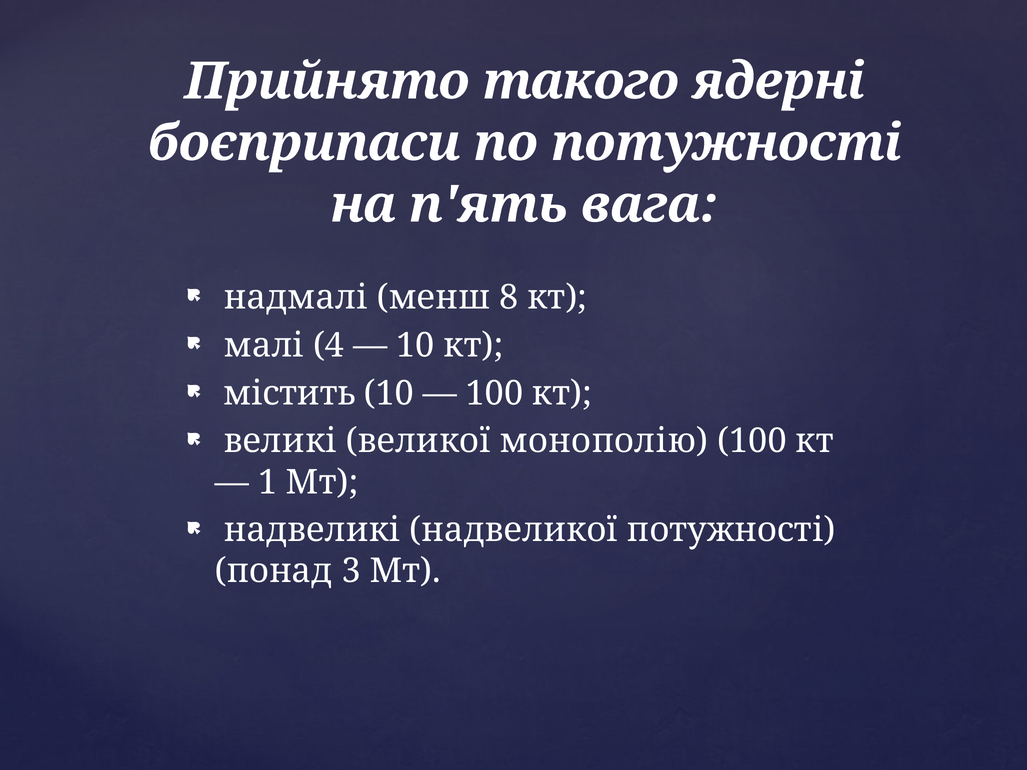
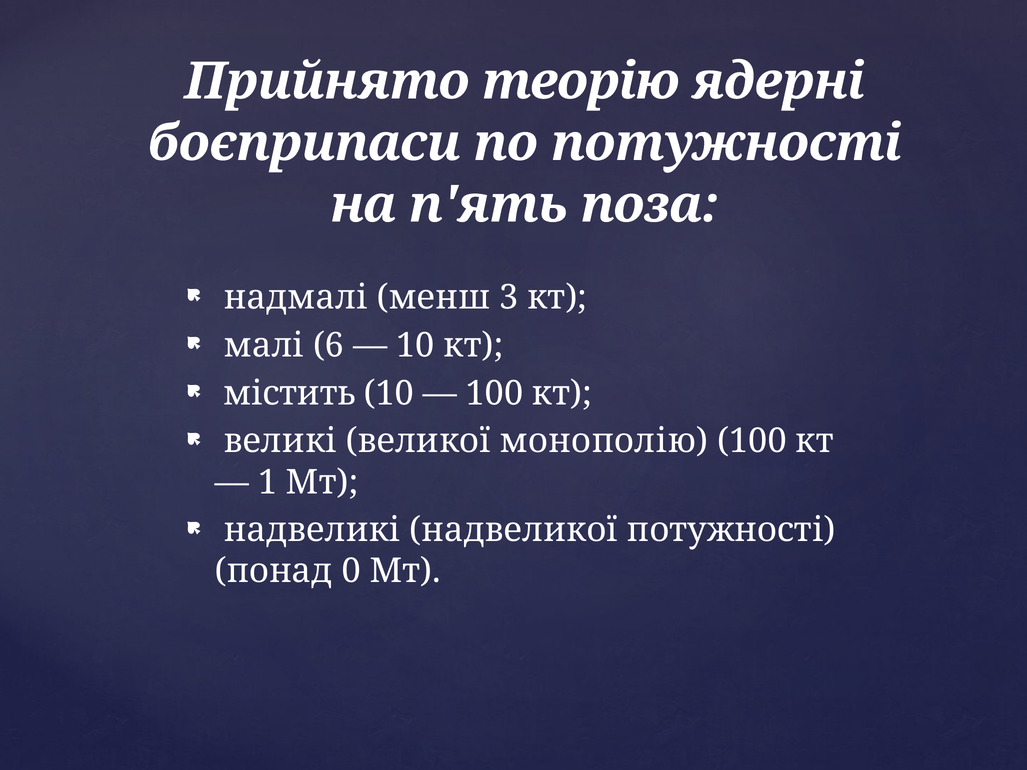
такого: такого -> теорію (581, 81)
вага: вага -> поза (650, 205)
8: 8 -> 3 (509, 298)
4: 4 -> 6 (329, 345)
3: 3 -> 0 (351, 571)
